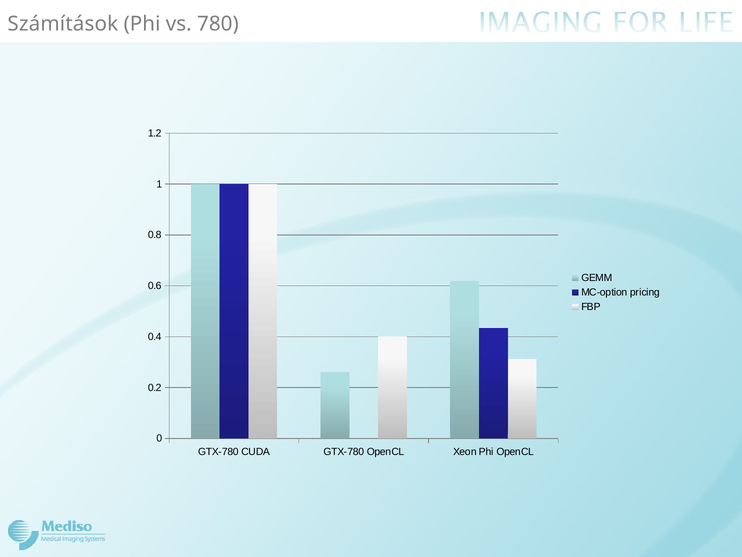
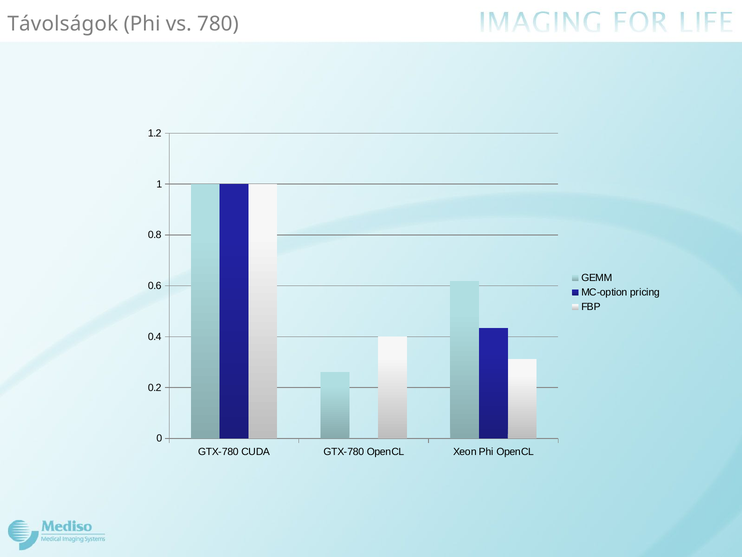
Számítások: Számítások -> Távolságok (63, 24)
